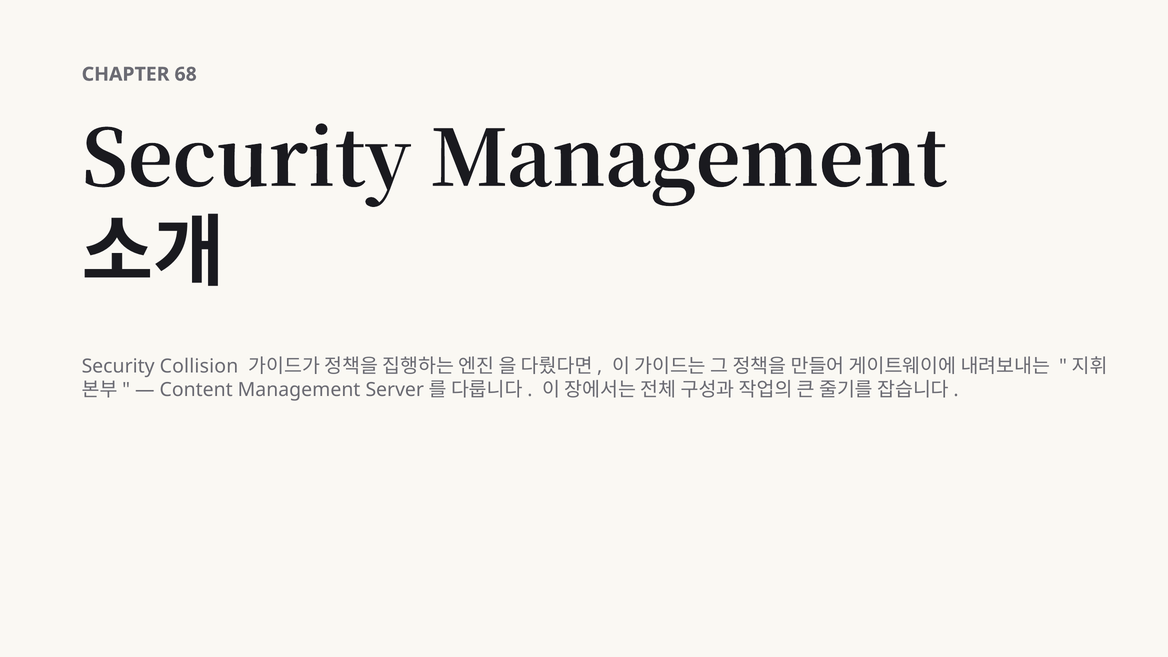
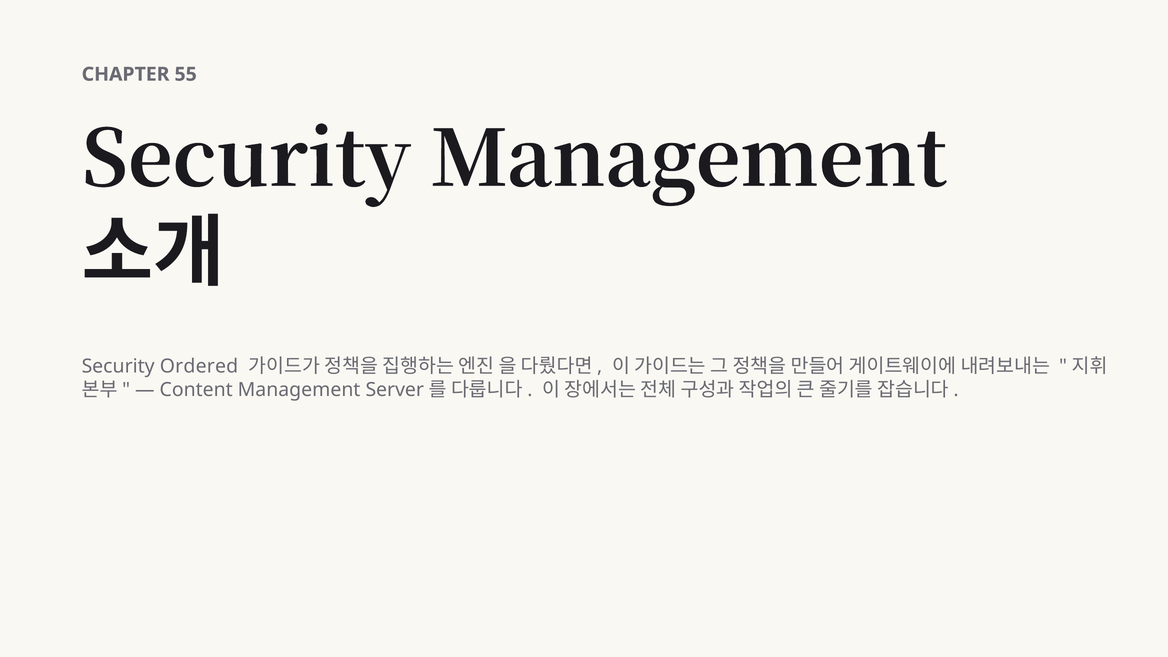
68: 68 -> 55 (186, 74)
Collision: Collision -> Ordered (199, 366)
